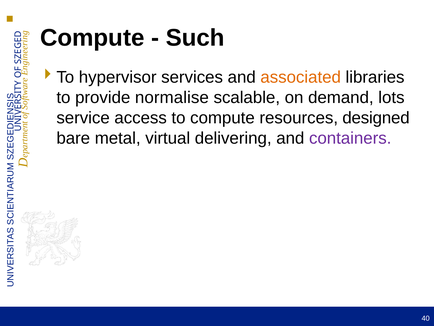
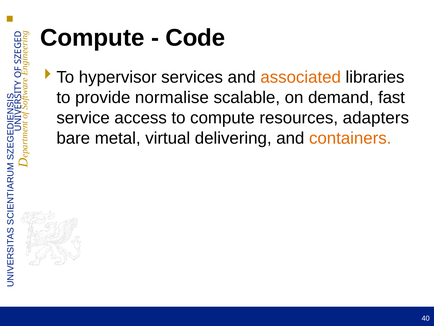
Such: Such -> Code (195, 38)
lots: lots -> fast (392, 97)
designed: designed -> adapters (376, 118)
containers colour: purple -> orange (350, 138)
